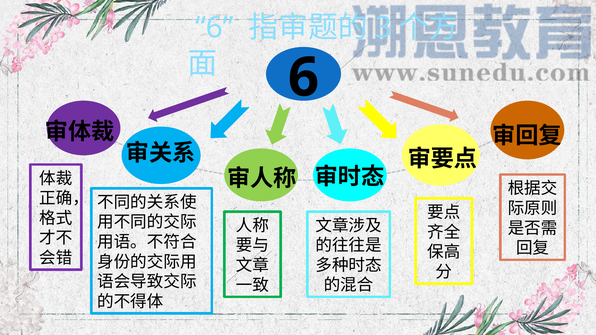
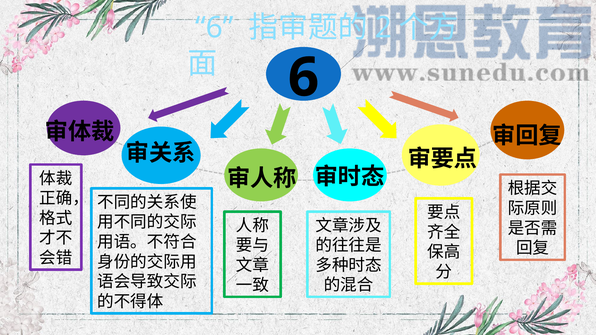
3: 3 -> 2 (383, 28)
